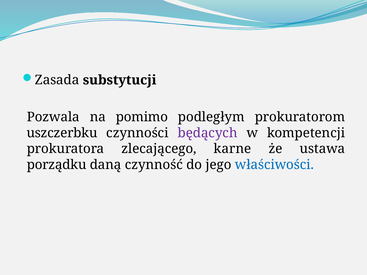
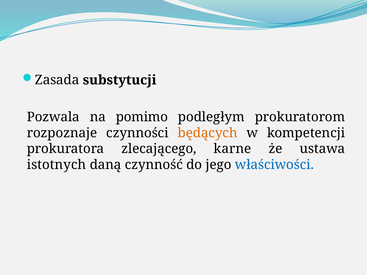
uszczerbku: uszczerbku -> rozpoznaje (62, 133)
będących colour: purple -> orange (208, 133)
porządku: porządku -> istotnych (57, 165)
